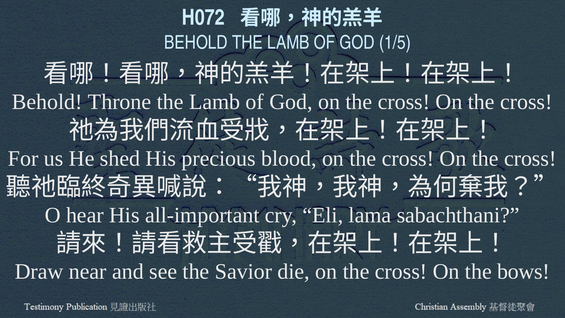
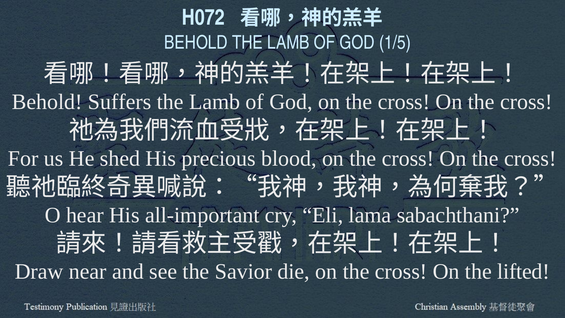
Throne: Throne -> Suffers (120, 102)
bows: bows -> lifted (523, 272)
